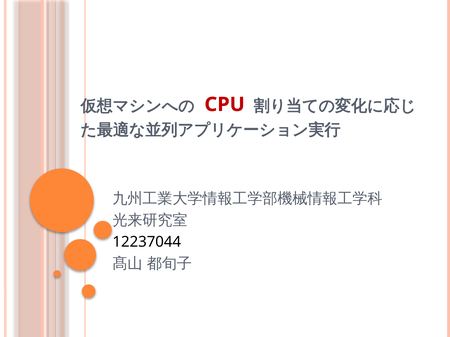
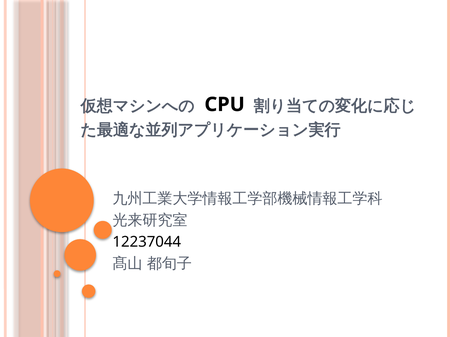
CPU colour: red -> black (225, 105)
